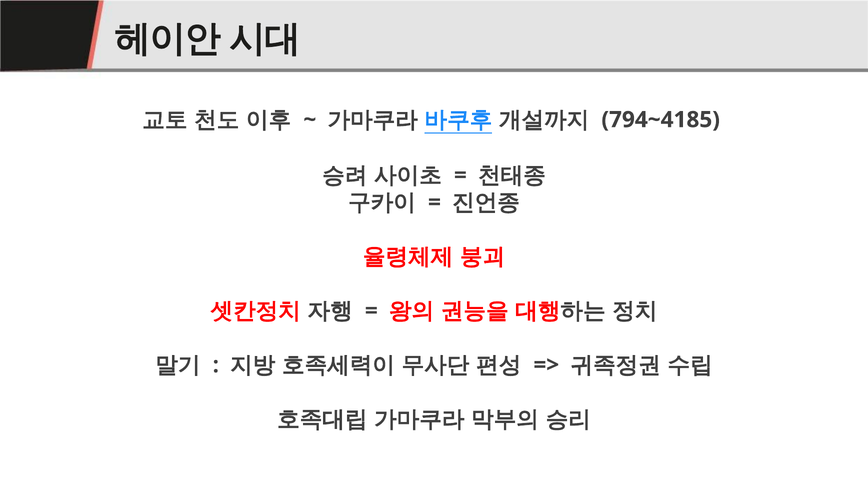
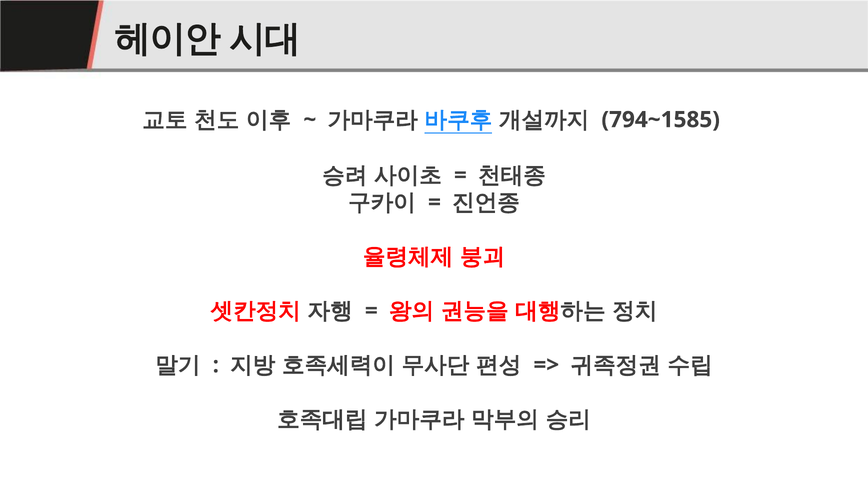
794~4185: 794~4185 -> 794~1585 (661, 120)
